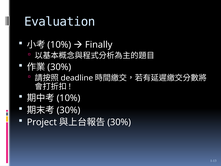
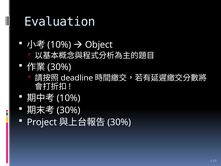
Finally: Finally -> Object (99, 45)
